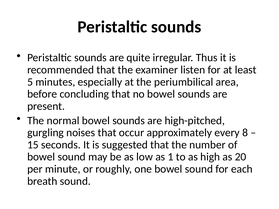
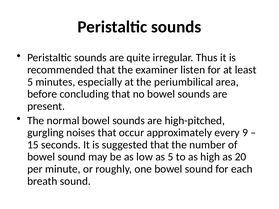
8: 8 -> 9 (245, 133)
as 1: 1 -> 5 (171, 157)
